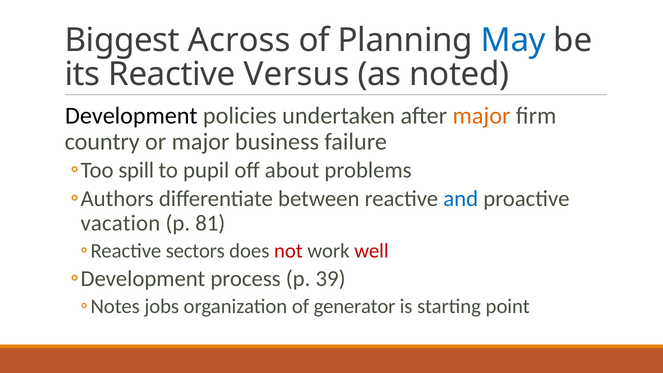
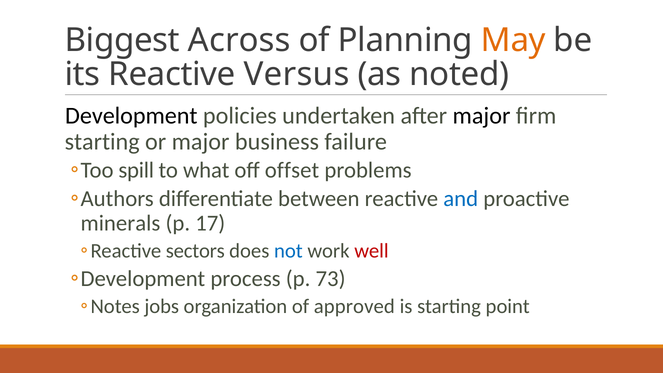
May colour: blue -> orange (513, 40)
major colour: orange -> black (482, 116)
country: country -> starting (102, 142)
pupil: pupil -> what (206, 170)
about: about -> offset (292, 170)
vacation: vacation -> minerals (120, 223)
81: 81 -> 17 (210, 223)
not colour: red -> blue (288, 251)
39: 39 -> 73 (331, 279)
generator: generator -> approved (354, 306)
